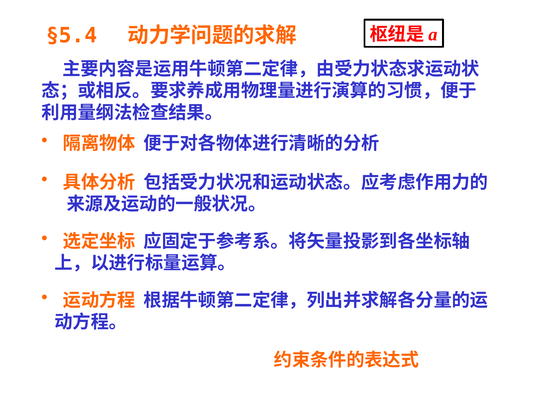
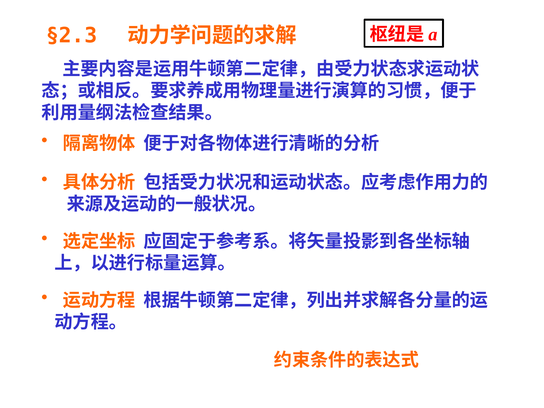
§5.4: §5.4 -> §2.3 (72, 35)
